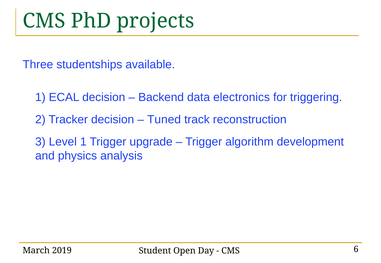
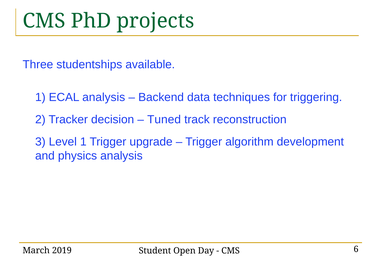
ECAL decision: decision -> analysis (104, 98)
electronics: electronics -> techniques (242, 98)
